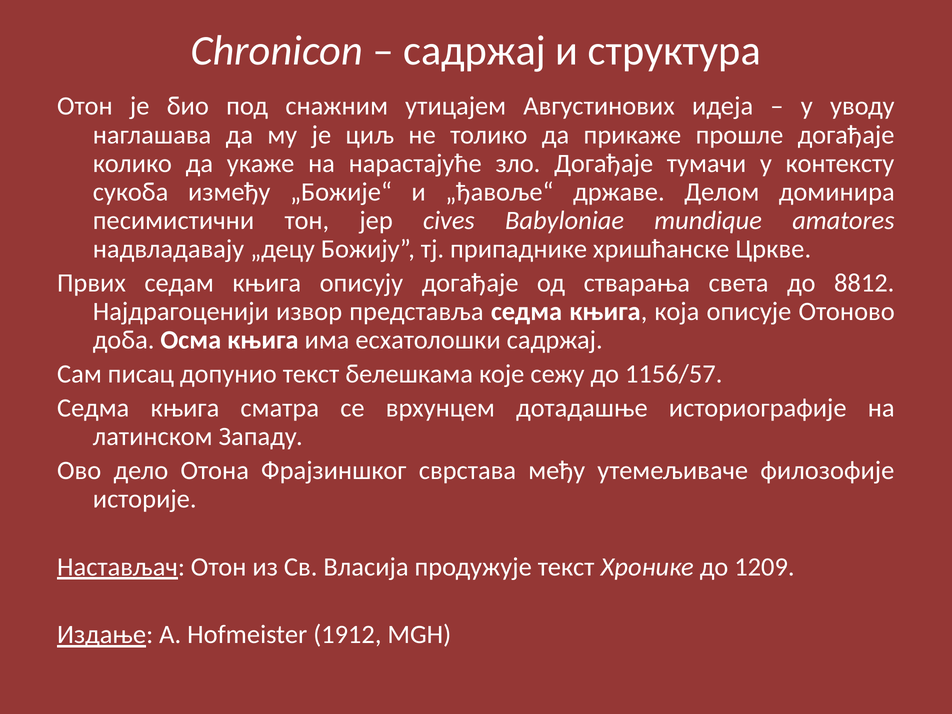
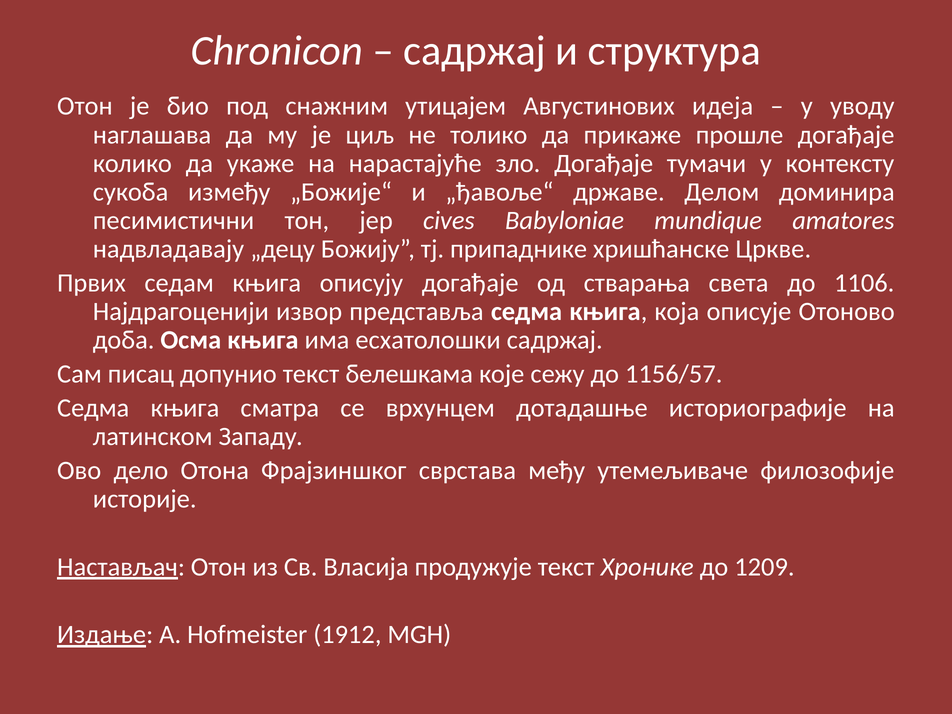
8812: 8812 -> 1106 (864, 283)
